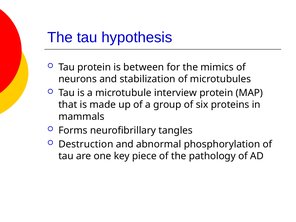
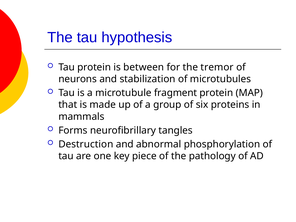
mimics: mimics -> tremor (217, 67)
interview: interview -> fragment (176, 93)
